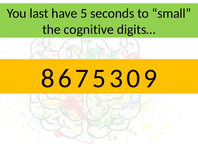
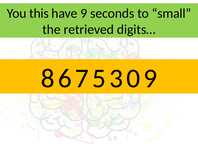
last: last -> this (39, 13)
5: 5 -> 9 (84, 13)
cognitive: cognitive -> retrieved (89, 30)
